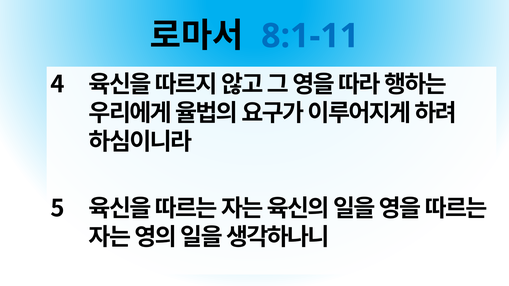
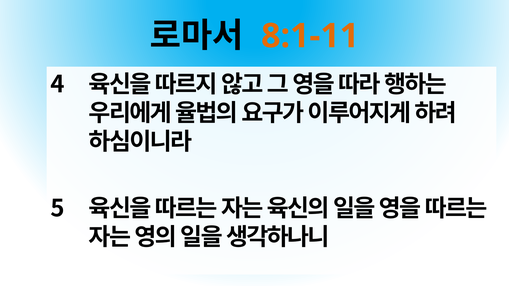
8:1-11 colour: blue -> orange (310, 36)
